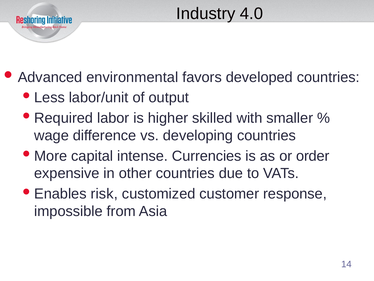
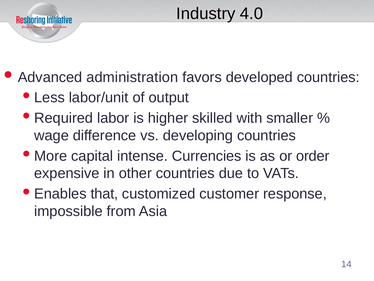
environmental: environmental -> administration (132, 77)
risk: risk -> that (104, 194)
